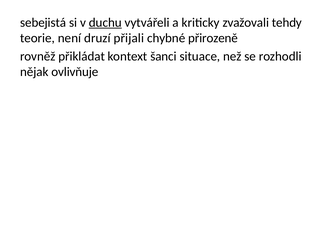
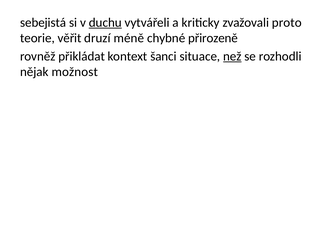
tehdy: tehdy -> proto (287, 23)
není: není -> věřit (70, 38)
přijali: přijali -> méně (129, 38)
než underline: none -> present (232, 56)
ovlivňuje: ovlivňuje -> možnost (75, 72)
